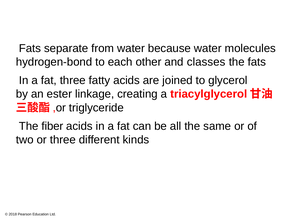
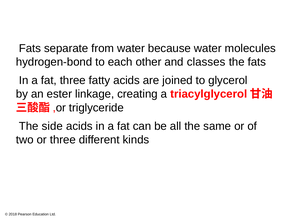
fiber: fiber -> side (52, 126)
